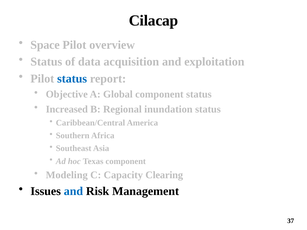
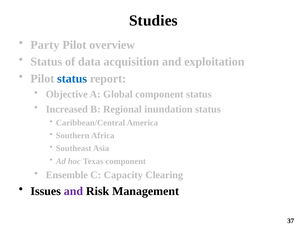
Cilacap: Cilacap -> Studies (153, 21)
Space: Space -> Party (45, 45)
Modeling: Modeling -> Ensemble (67, 175)
and colour: blue -> purple (73, 191)
